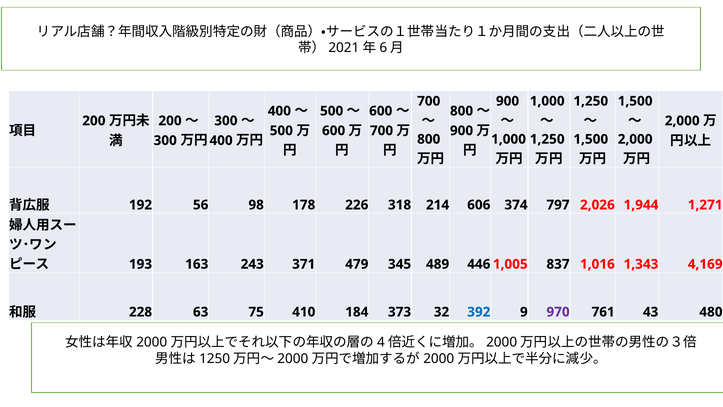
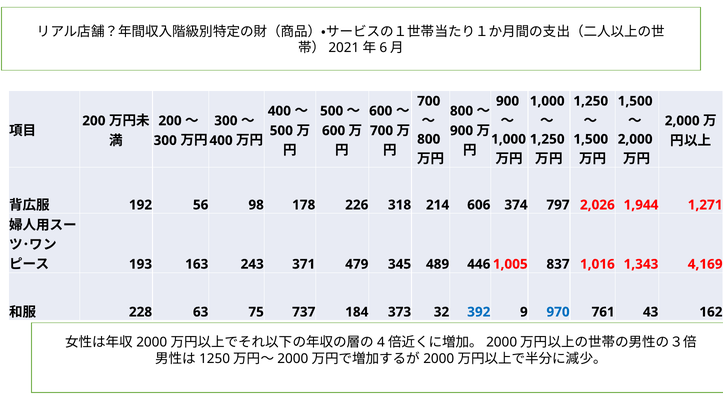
410: 410 -> 737 (304, 312)
970 colour: purple -> blue (558, 312)
480: 480 -> 162 (711, 312)
